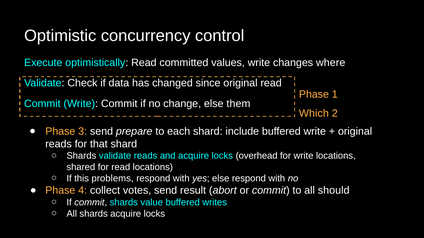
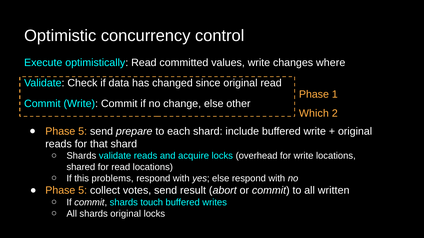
them: them -> other (238, 104)
3: 3 -> 5 (83, 132)
4: 4 -> 5 (83, 191)
should: should -> written (334, 191)
value: value -> touch (152, 203)
shards acquire: acquire -> original (126, 214)
